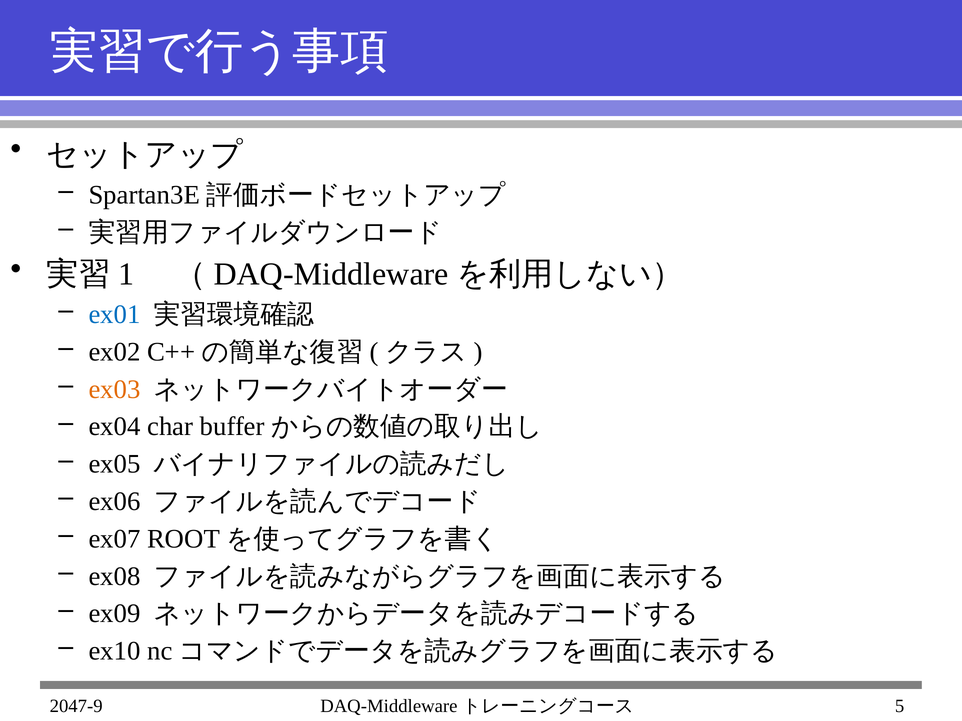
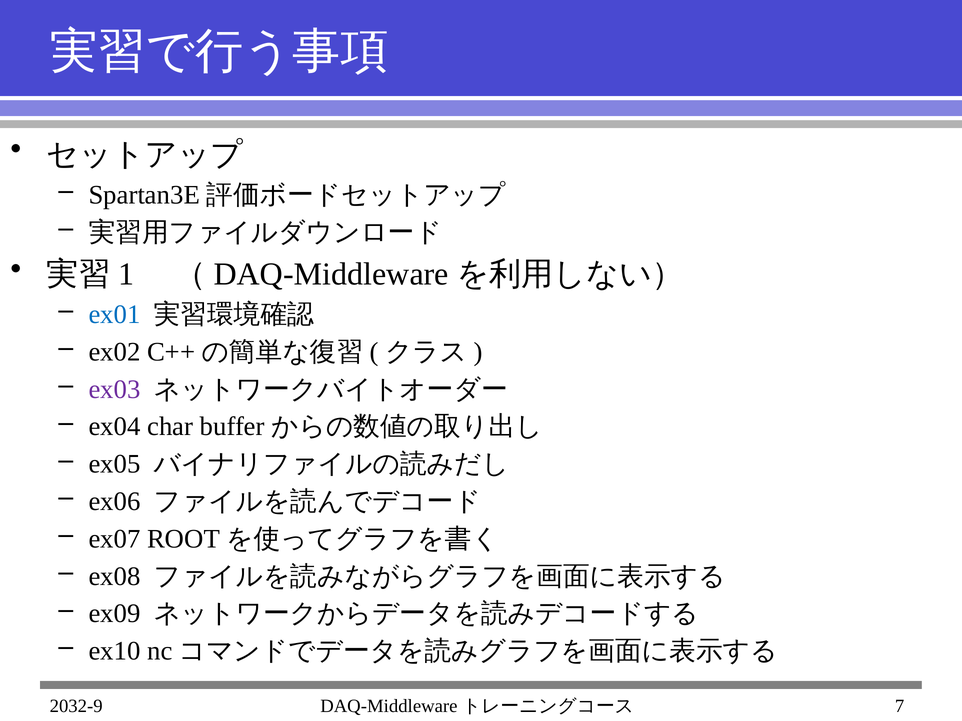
ex03 colour: orange -> purple (115, 389)
2047-9: 2047-9 -> 2032-9 (76, 707)
5: 5 -> 7 (900, 707)
